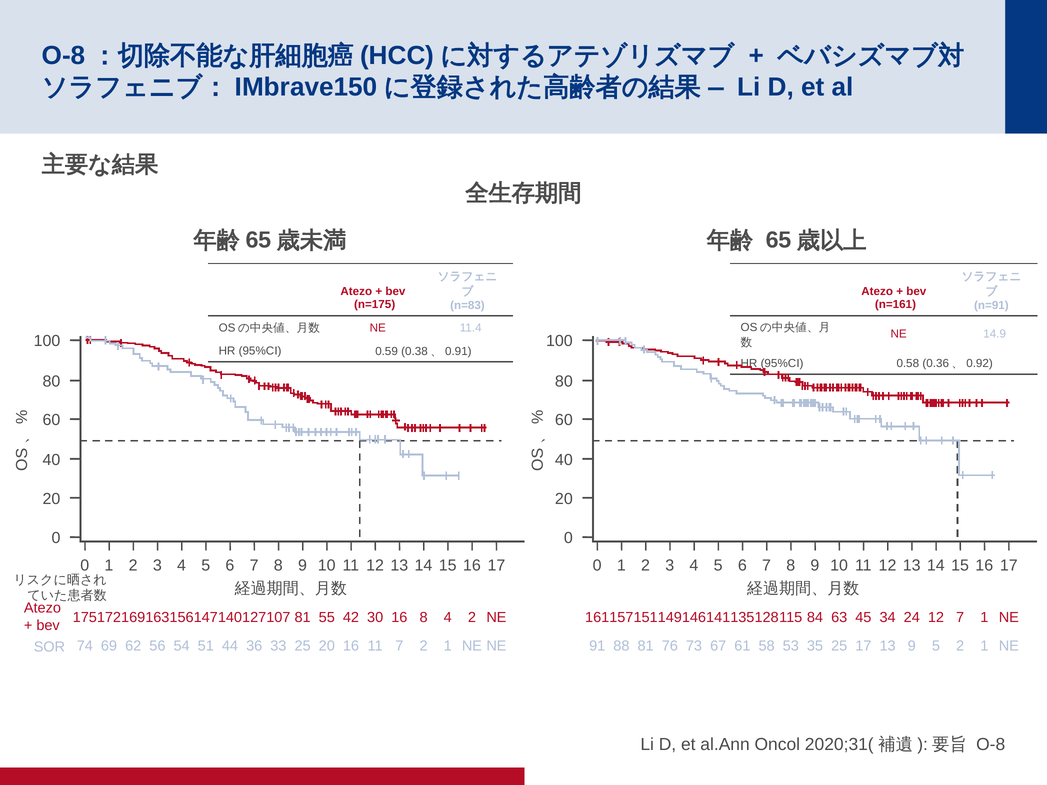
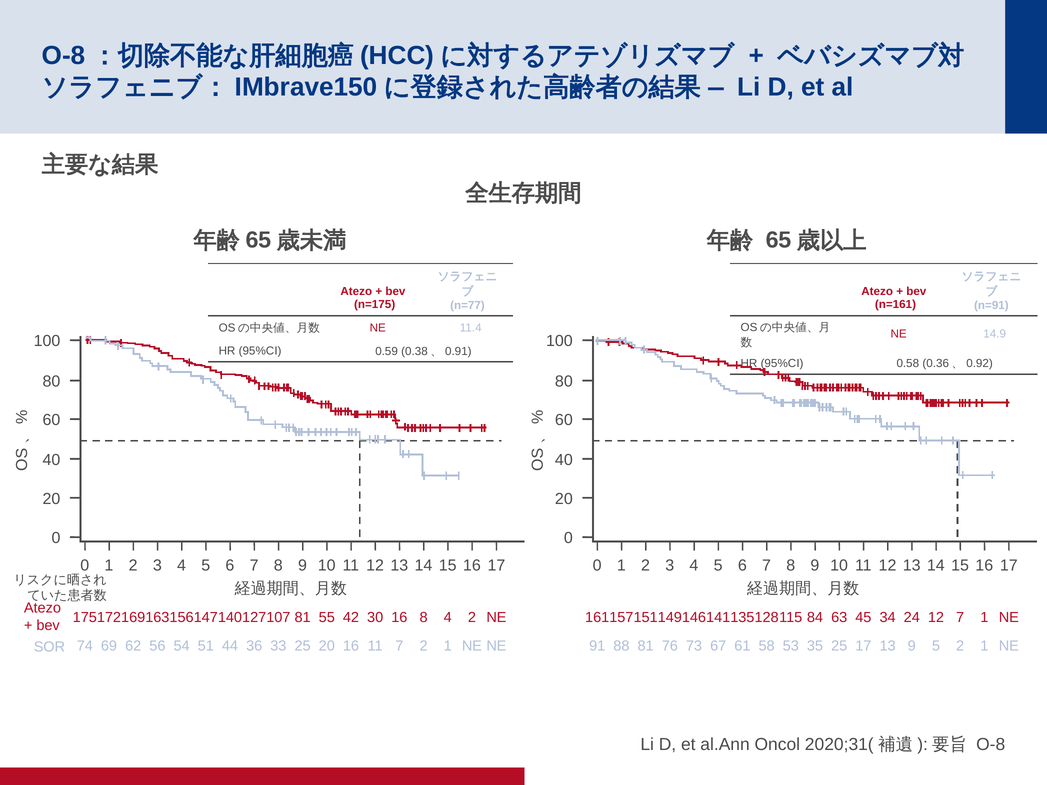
n=83: n=83 -> n=77 (467, 305)
